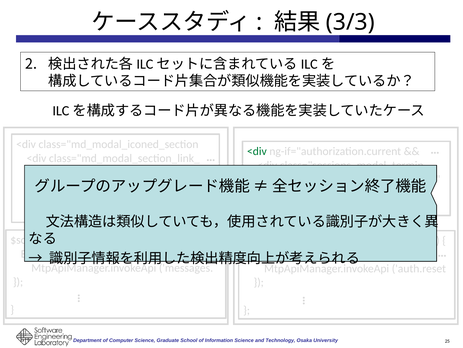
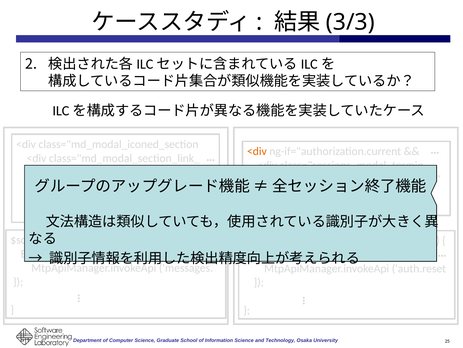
<div colour: green -> orange (257, 151)
